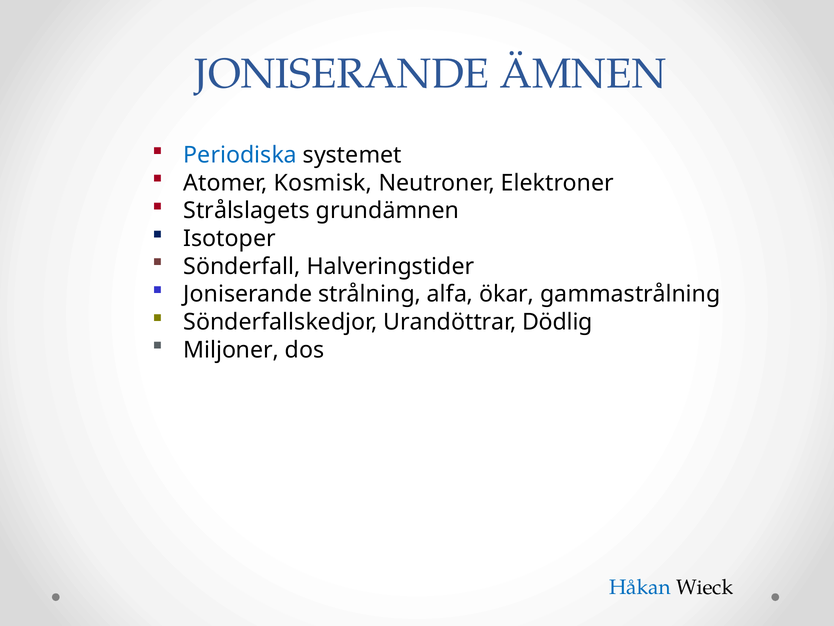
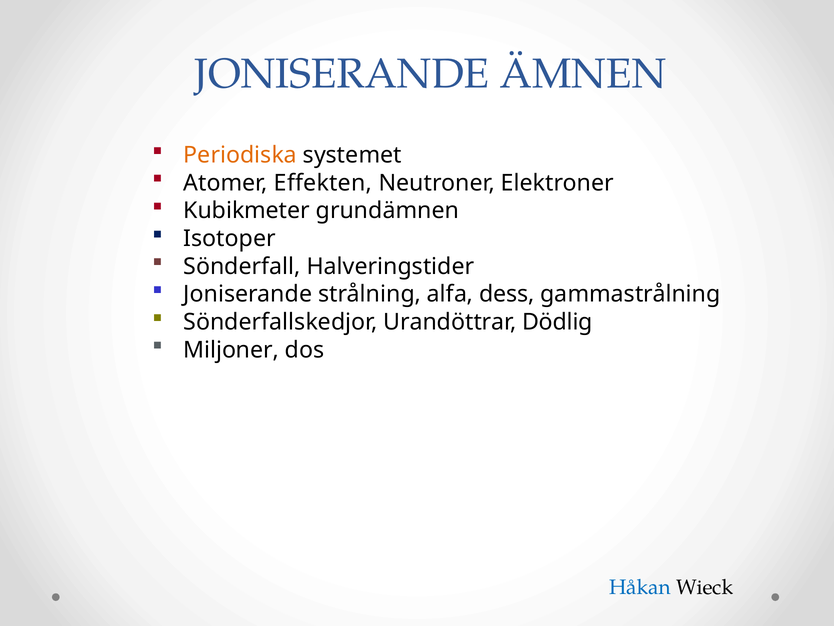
Periodiska colour: blue -> orange (240, 155)
Kosmisk: Kosmisk -> Effekten (323, 183)
Strålslagets: Strålslagets -> Kubikmeter (247, 211)
ökar: ökar -> dess (507, 294)
